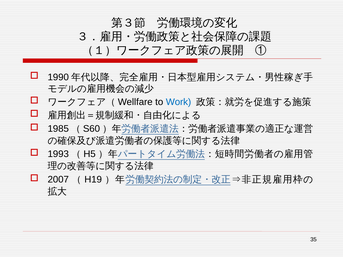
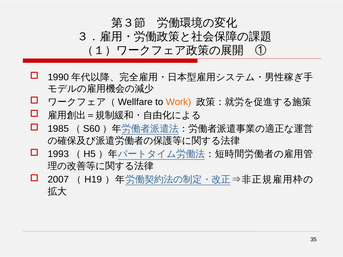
Work colour: blue -> orange (179, 102)
